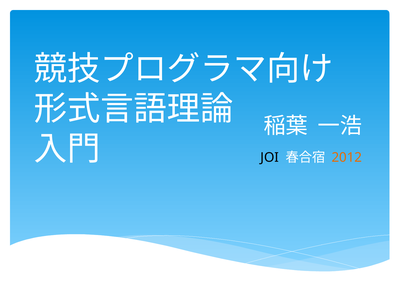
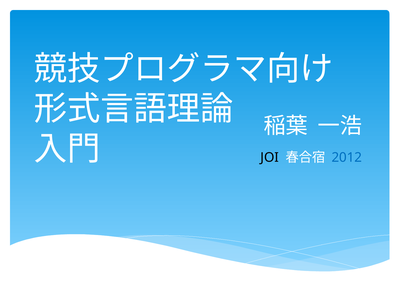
2012 colour: orange -> blue (347, 157)
